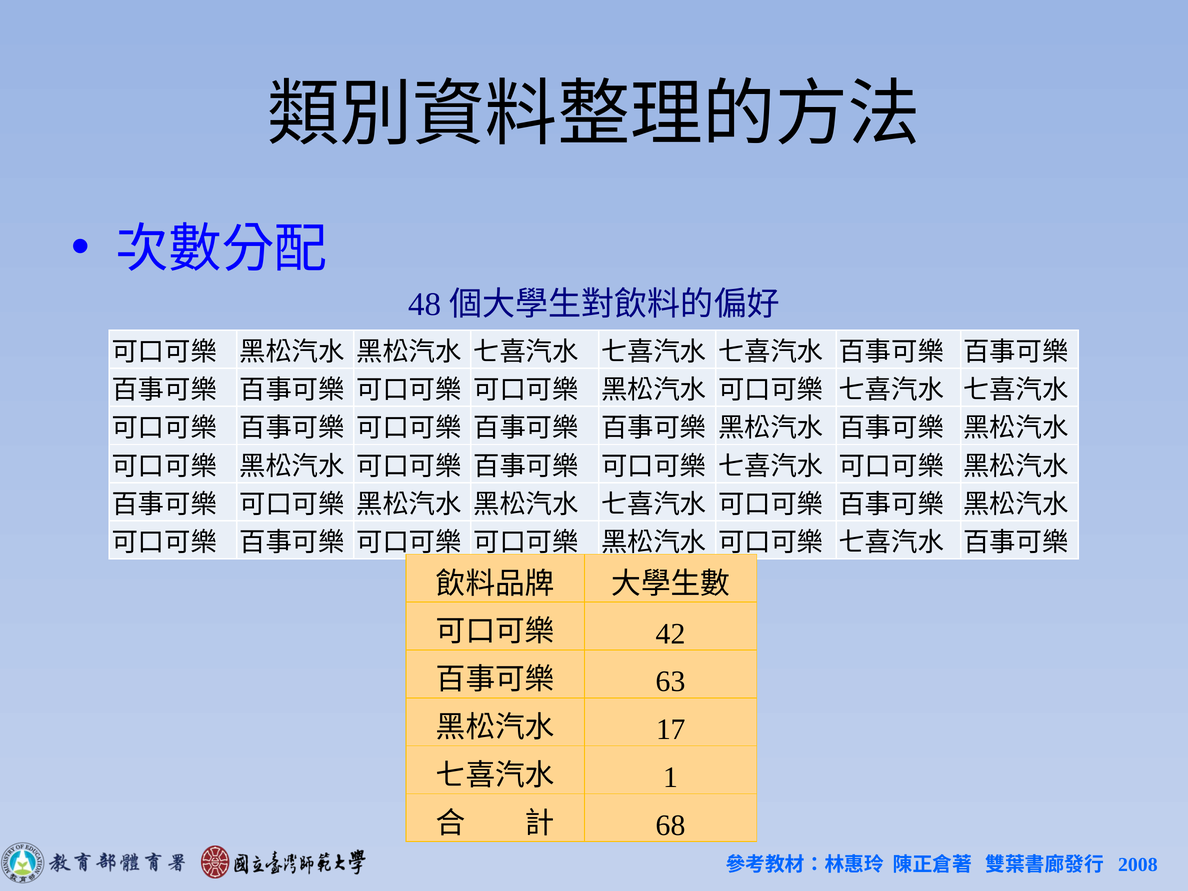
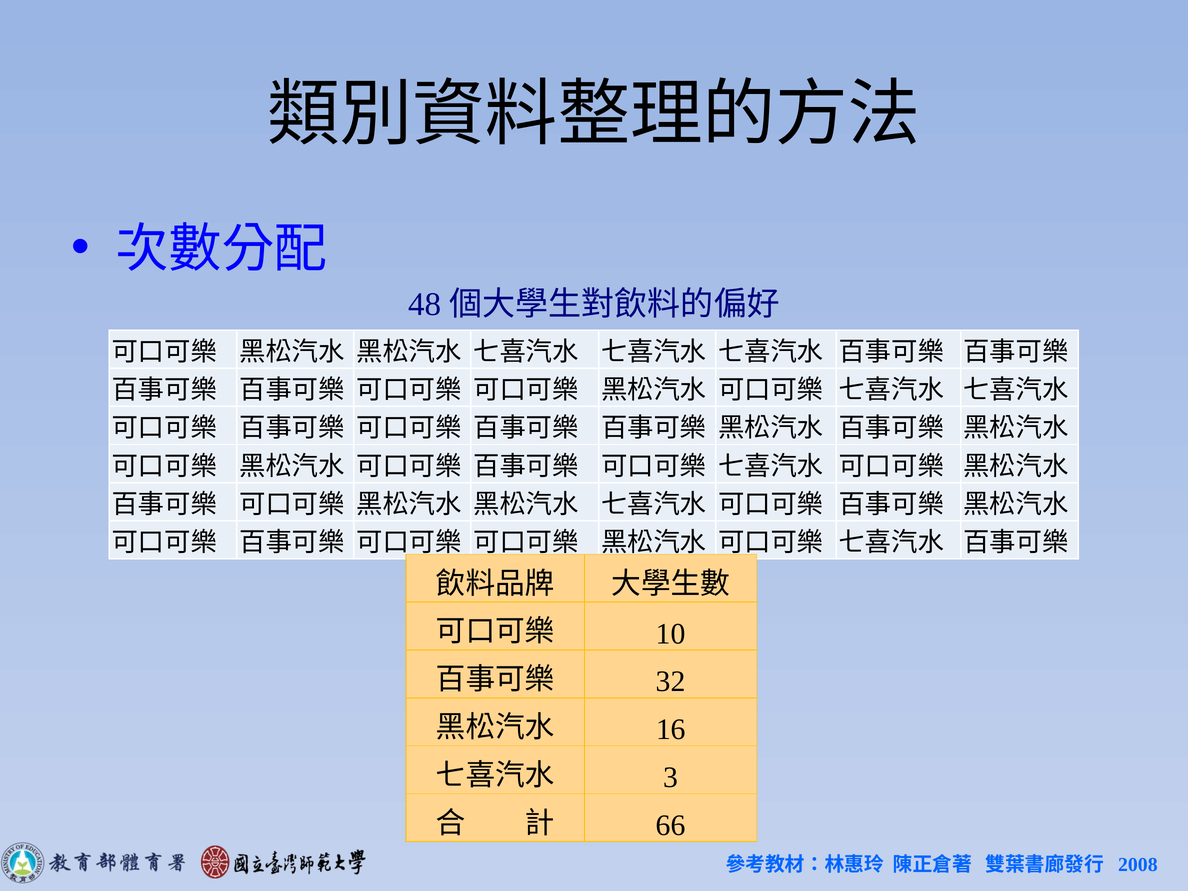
42: 42 -> 10 (671, 634)
63: 63 -> 32 (671, 682)
17: 17 -> 16 (671, 730)
1: 1 -> 3 (671, 777)
68: 68 -> 66 (671, 825)
